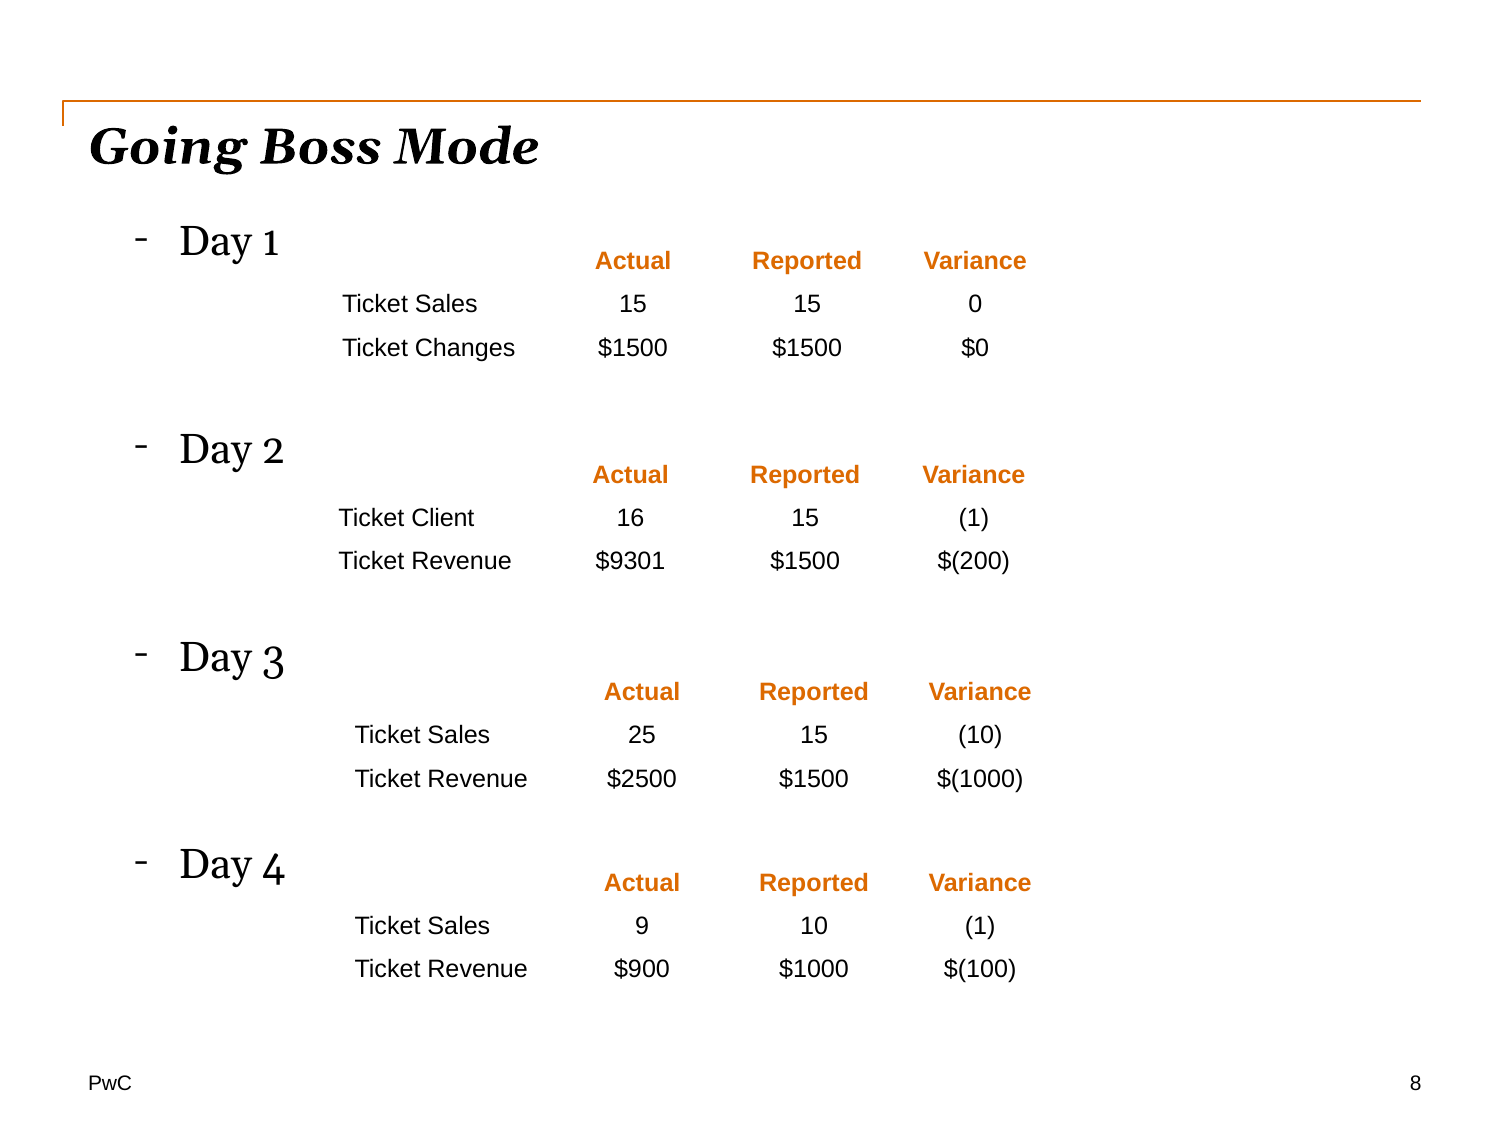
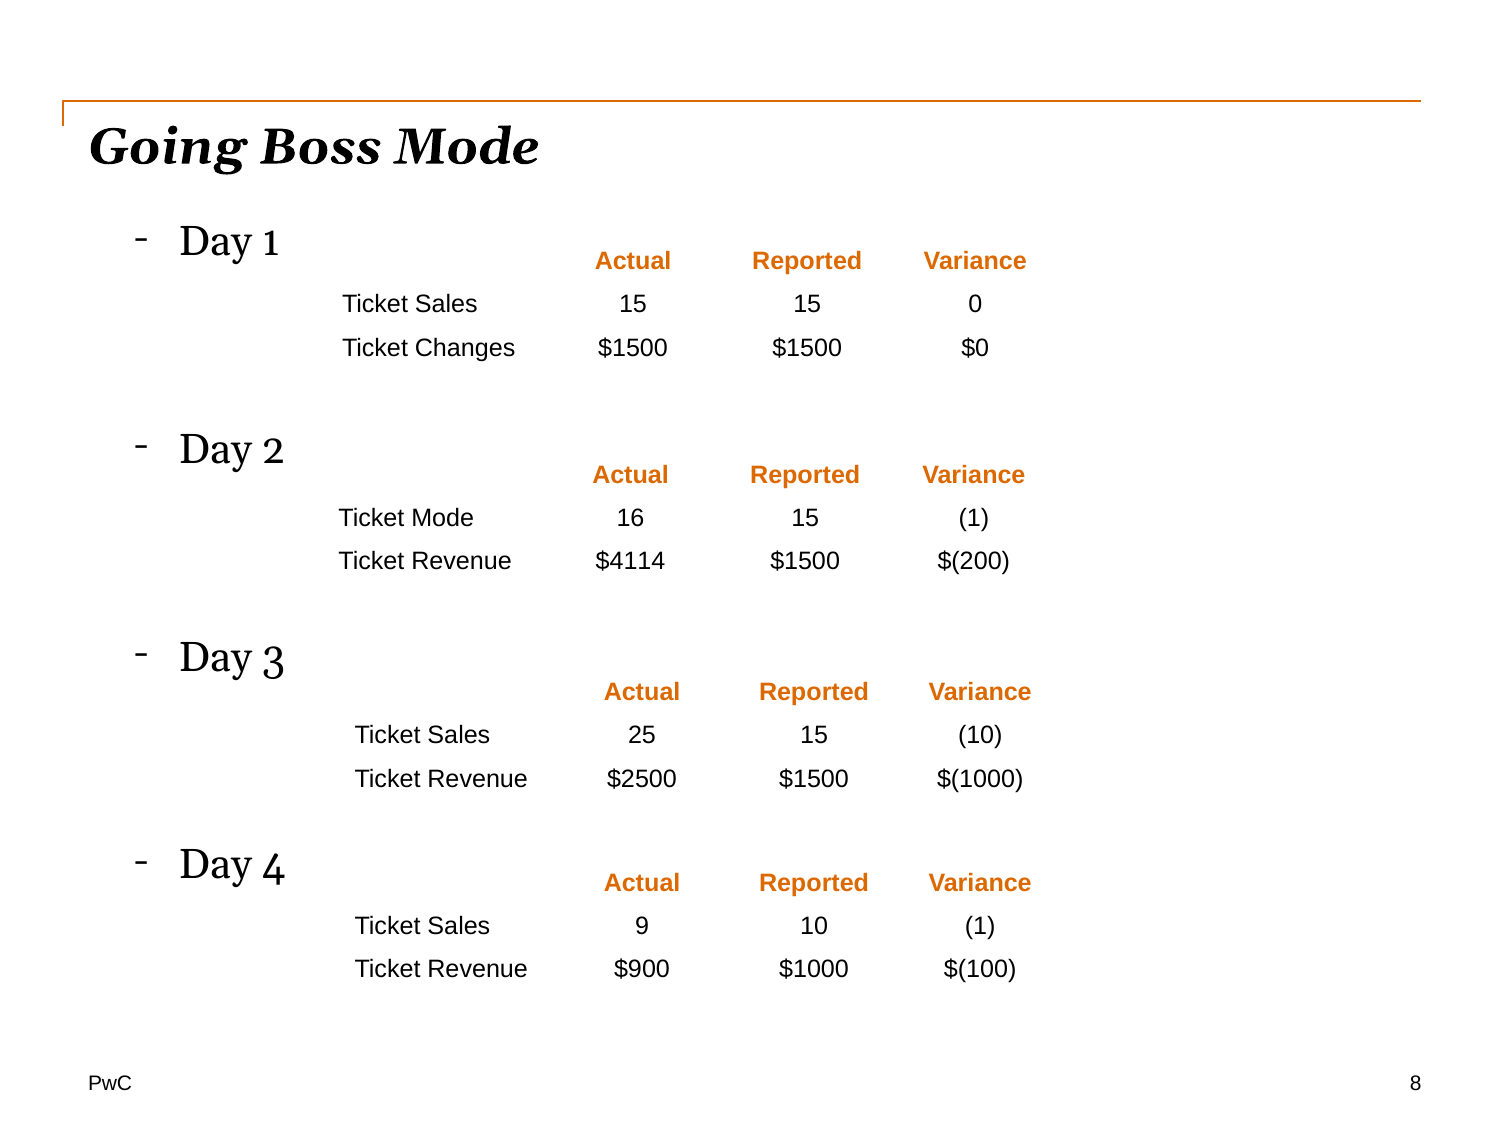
Ticket Client: Client -> Mode (443, 518)
$9301: $9301 -> $4114 (631, 561)
